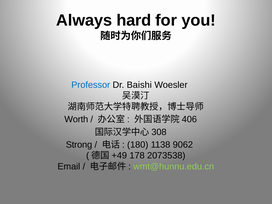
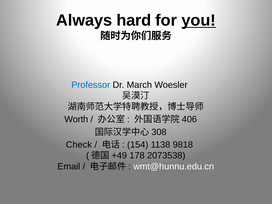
you underline: none -> present (199, 20)
Baishi: Baishi -> March (139, 85)
Strong: Strong -> Check (79, 145)
180: 180 -> 154 (138, 145)
9062: 9062 -> 9818 (183, 145)
wmt@hunnu.edu.cn colour: light green -> white (174, 166)
